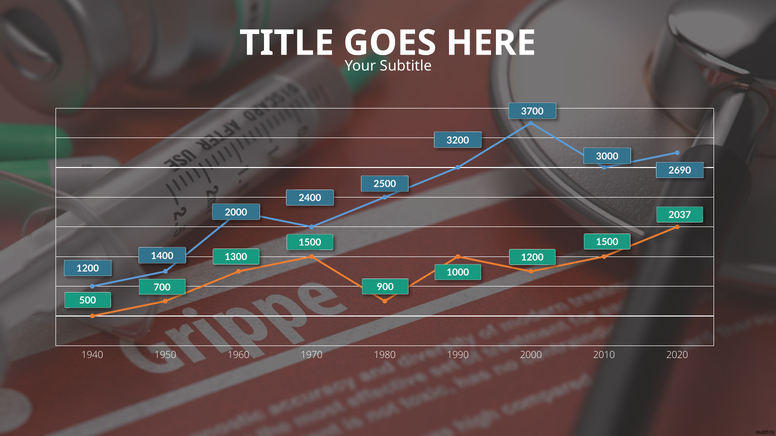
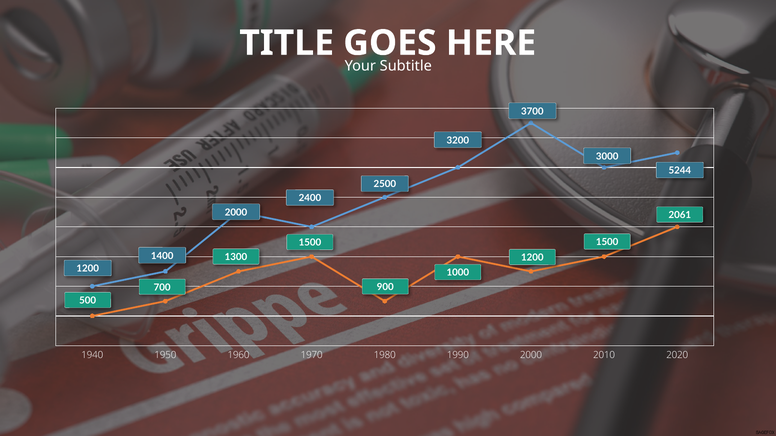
2690: 2690 -> 5244 (680, 171)
2037: 2037 -> 2061 (680, 215)
